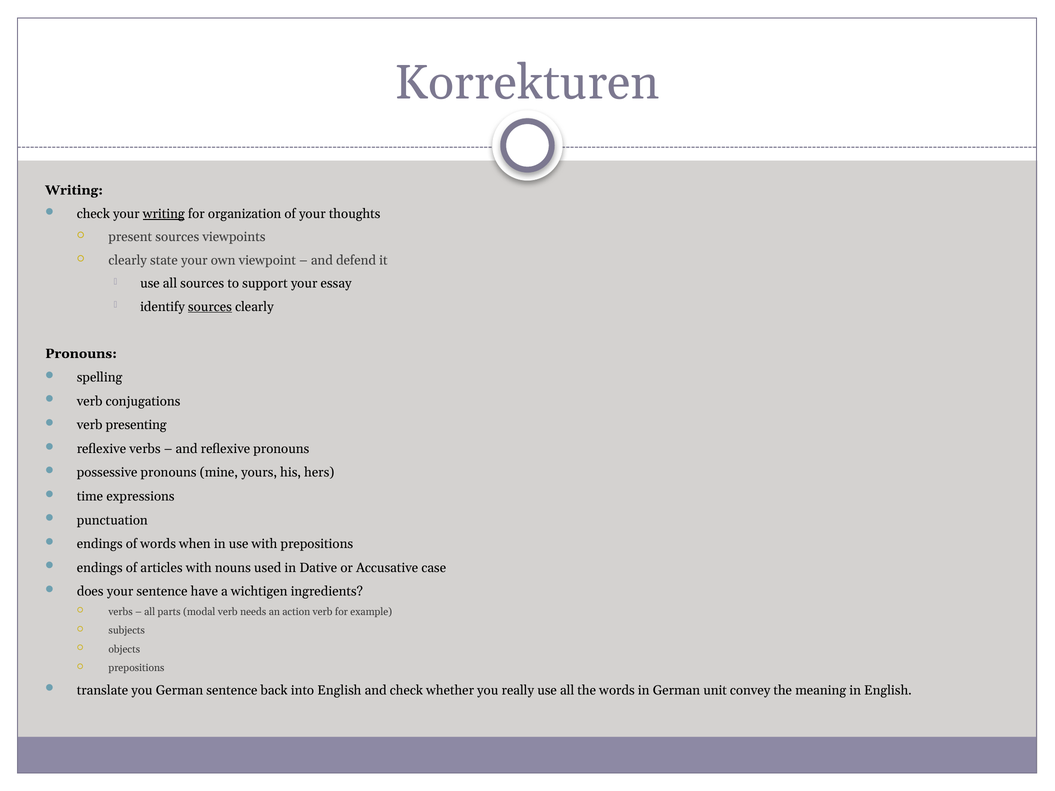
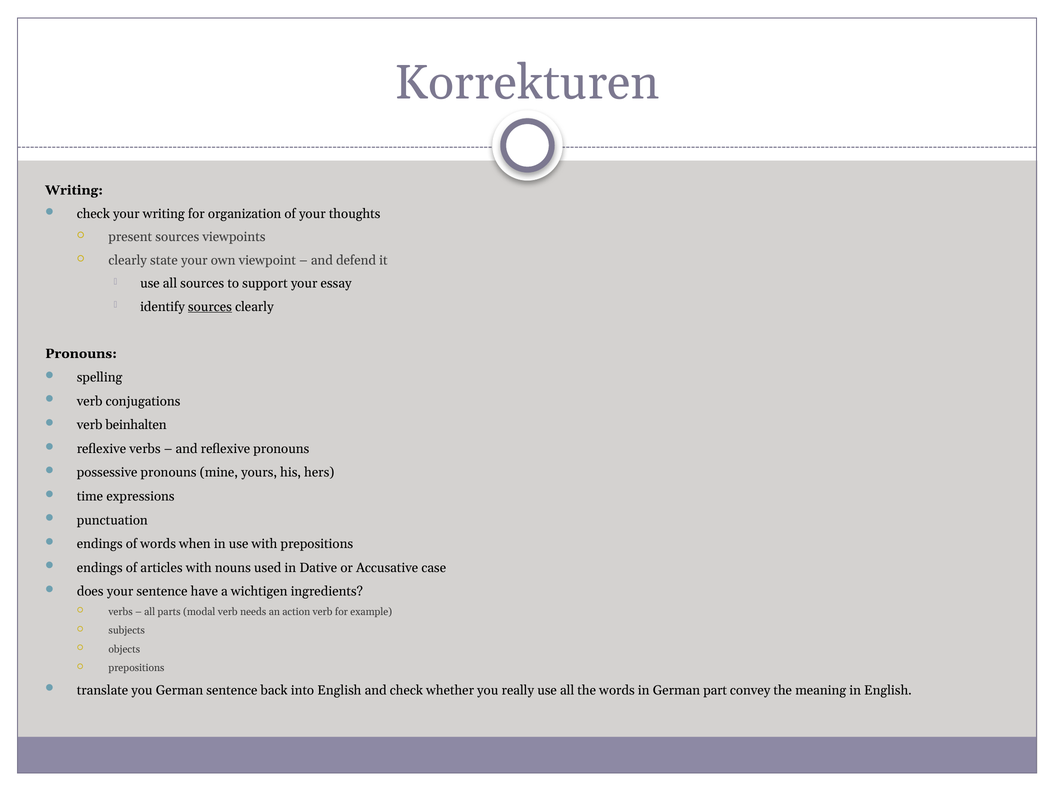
writing underline: present -> none (164, 214)
presenting: presenting -> beinhalten (136, 425)
unit: unit -> part (715, 690)
